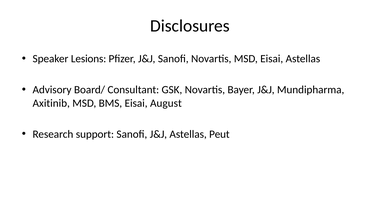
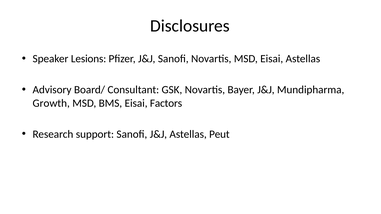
Axitinib: Axitinib -> Growth (51, 103)
August: August -> Factors (166, 103)
